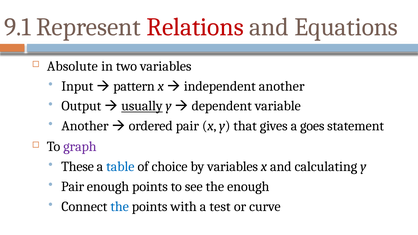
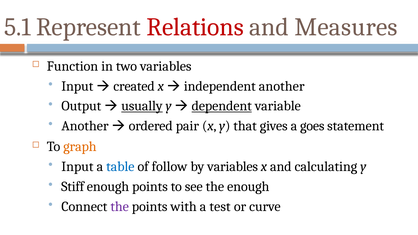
9.1: 9.1 -> 5.1 (17, 27)
Equations: Equations -> Measures (346, 27)
Absolute: Absolute -> Function (72, 66)
pattern: pattern -> created (134, 86)
dependent underline: none -> present (222, 106)
graph colour: purple -> orange (80, 147)
These: These -> Input (77, 167)
choice: choice -> follow (170, 167)
Pair: Pair -> Stiff (73, 187)
the colour: blue -> purple (120, 207)
